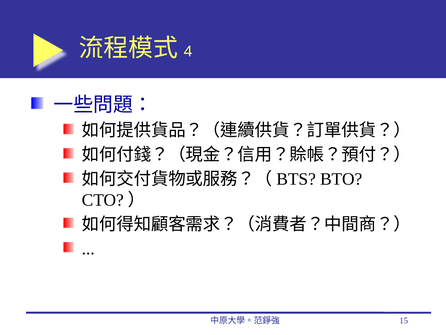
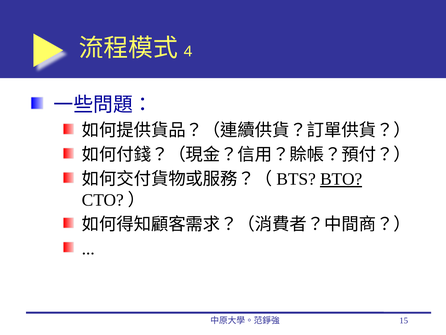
BTO underline: none -> present (341, 179)
